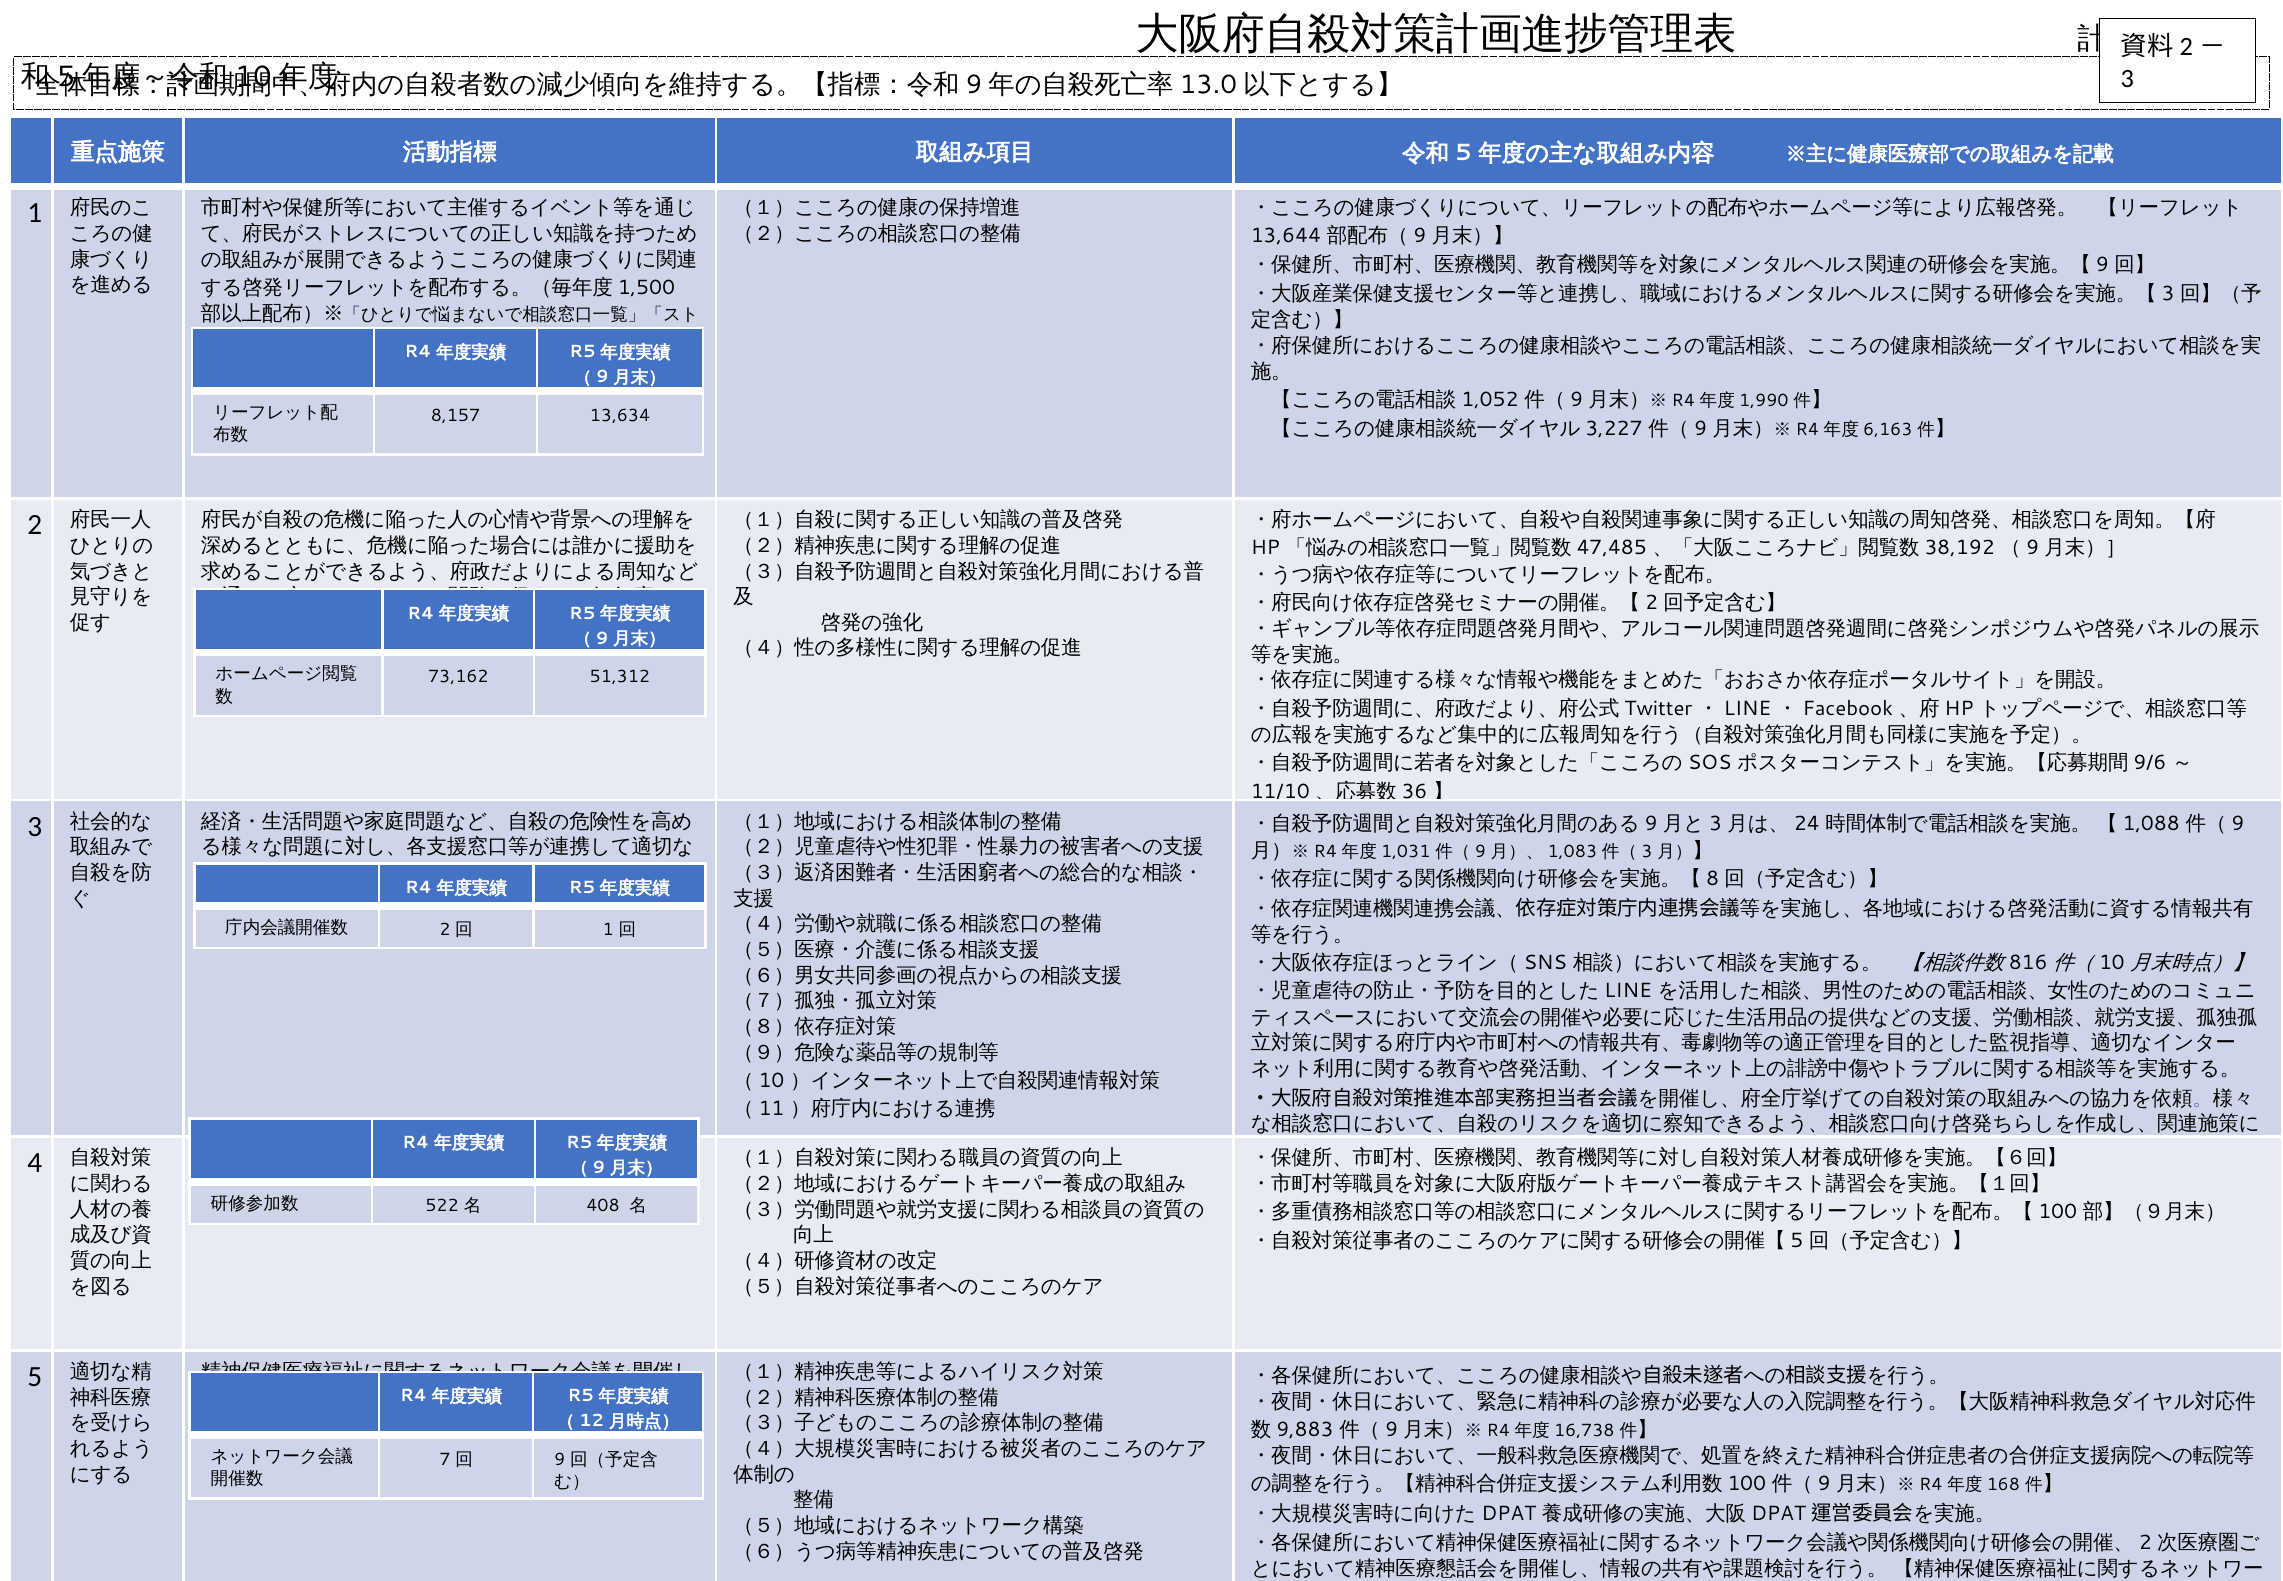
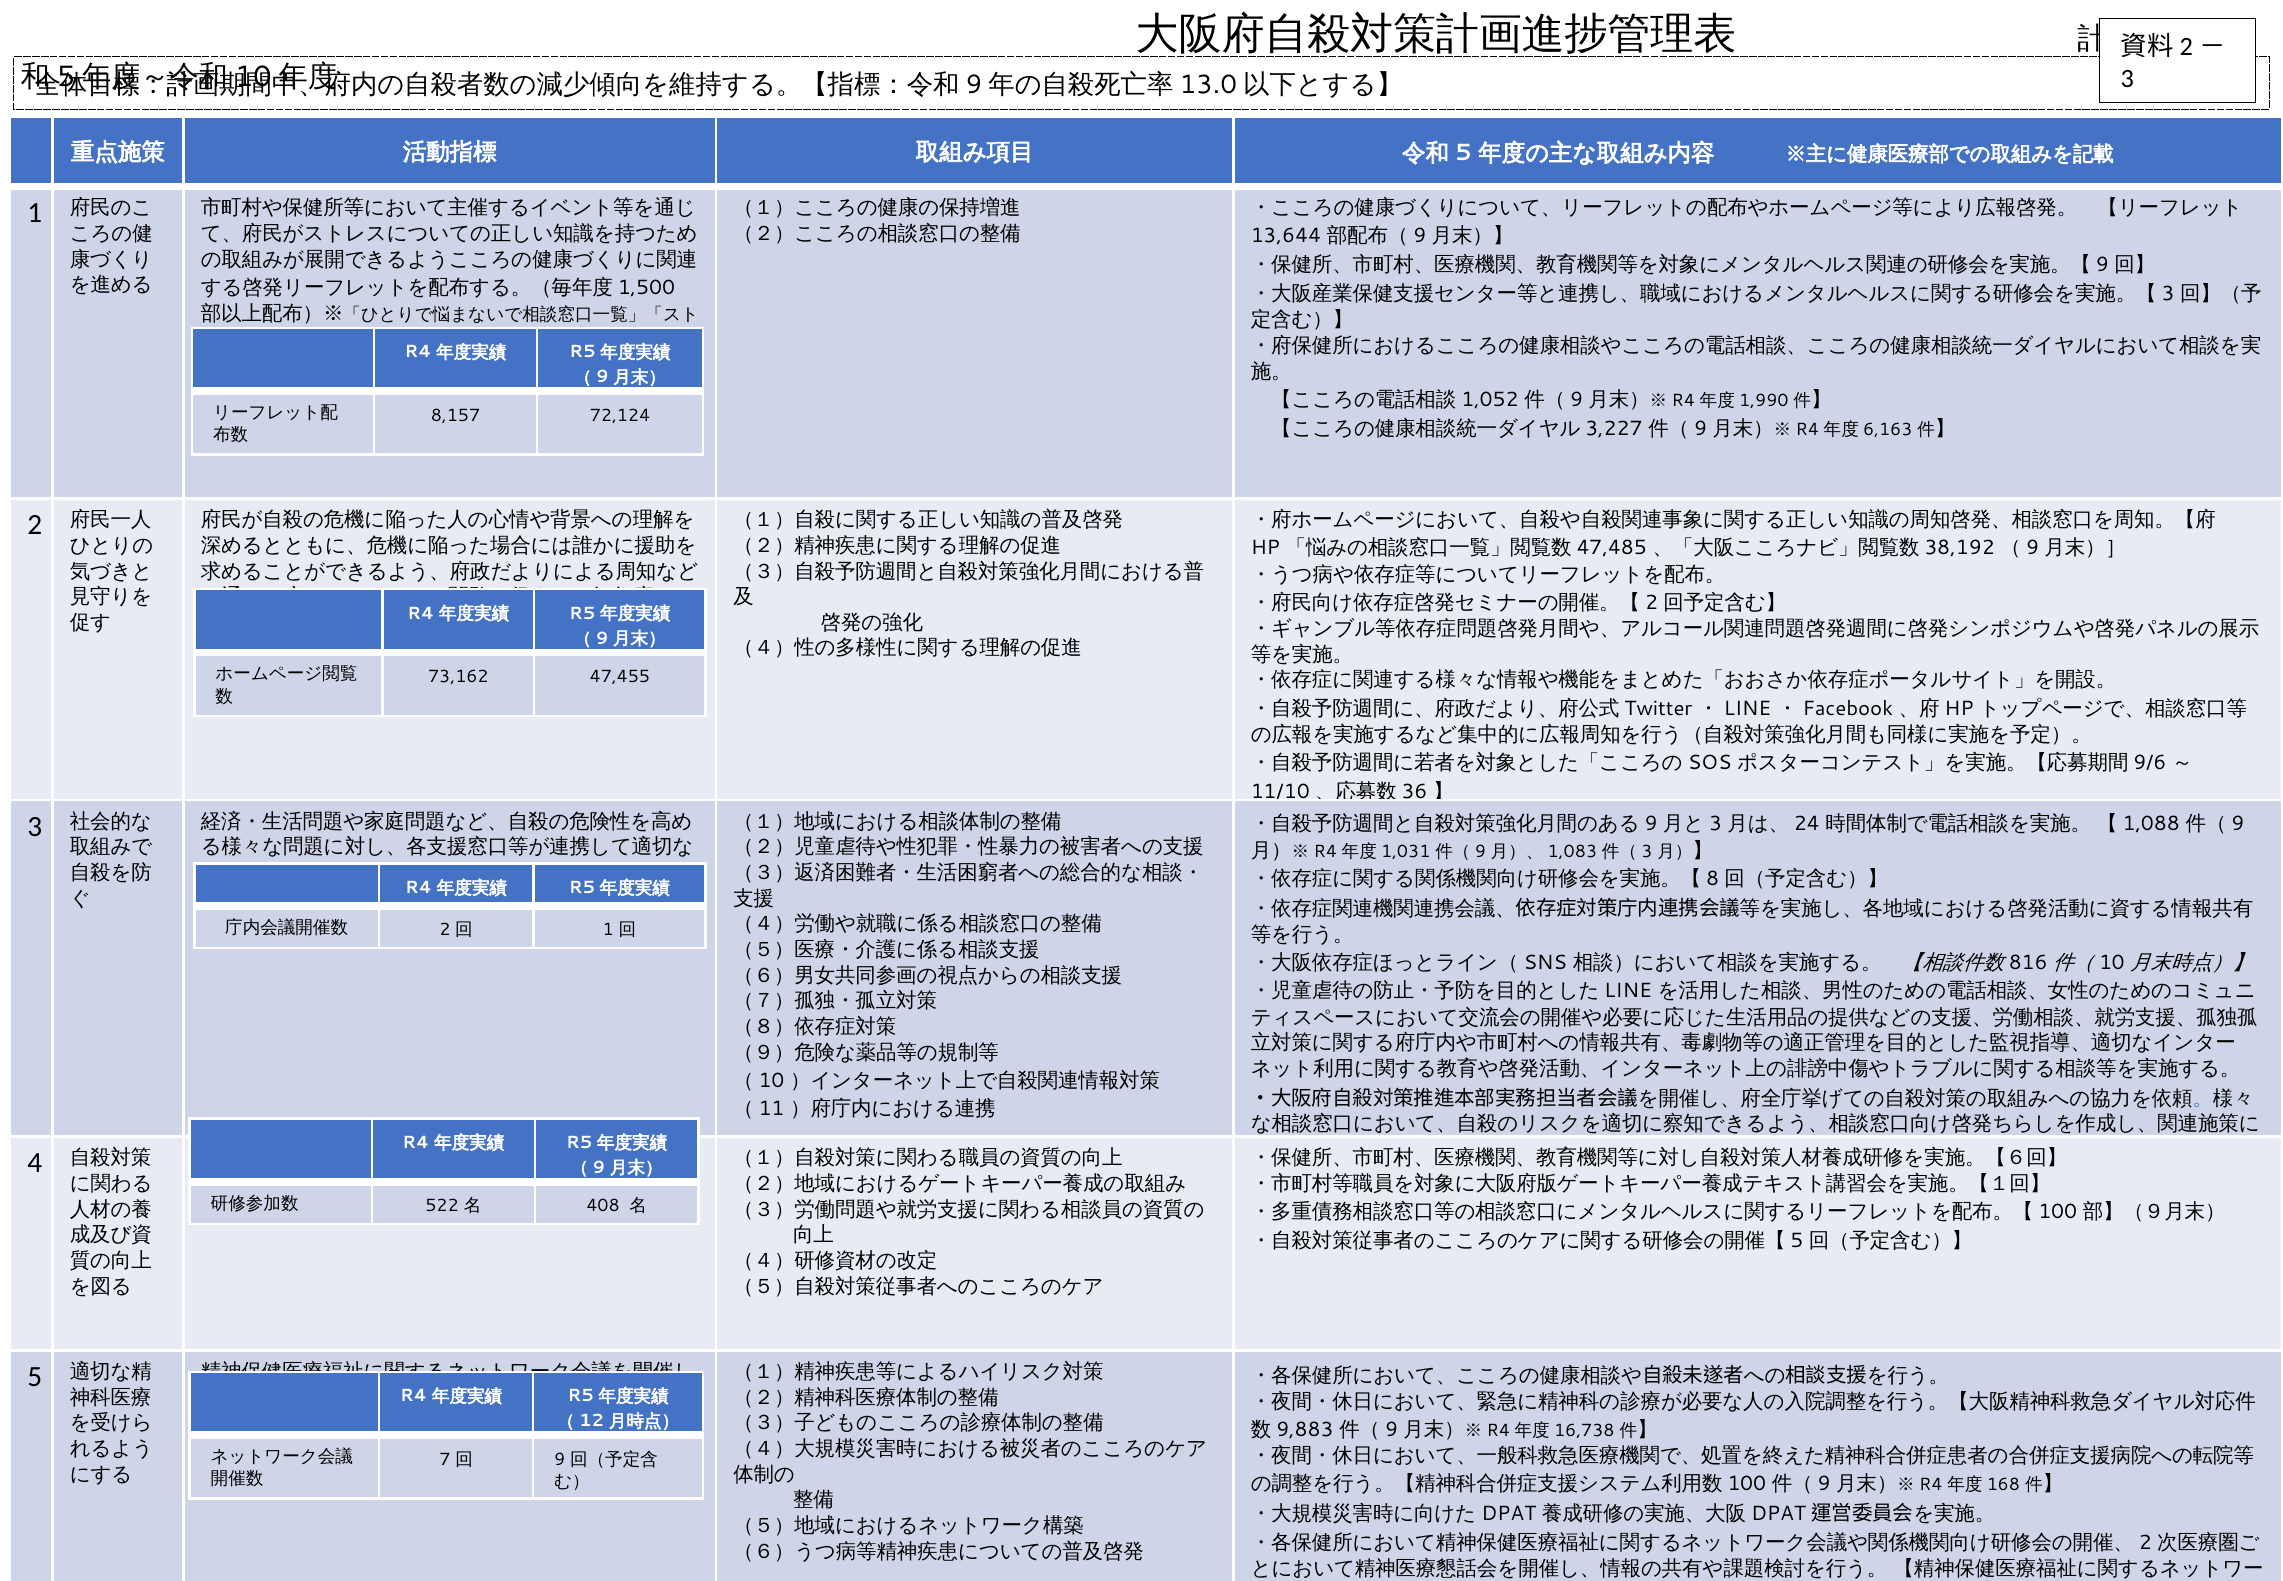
13,634: 13,634 -> 72,124 (620, 415)
51,312: 51,312 -> 47,455 (620, 676)
